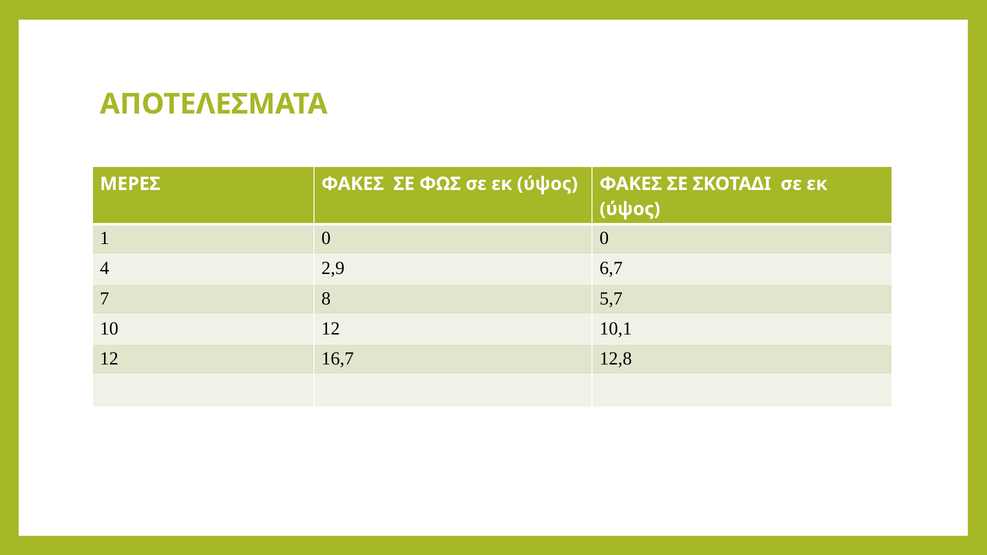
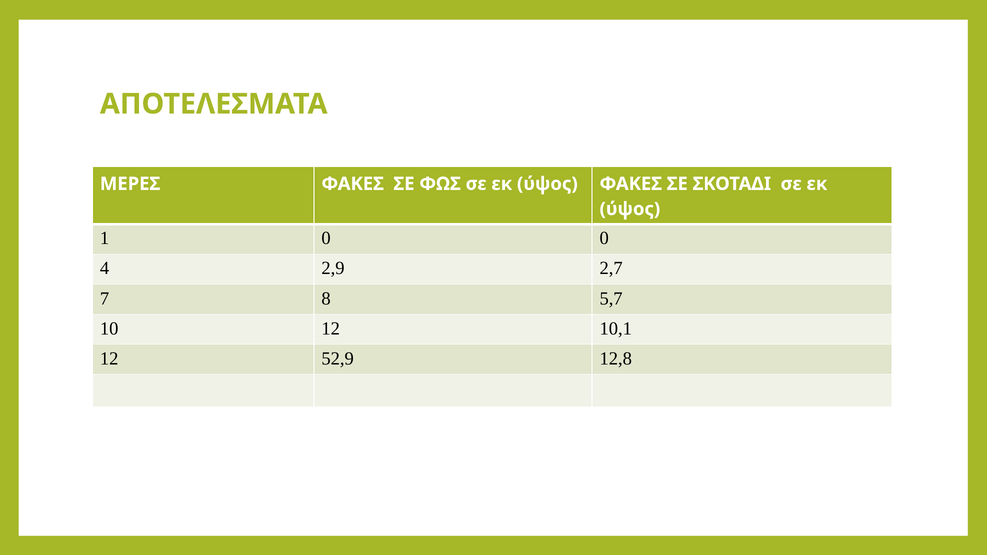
6,7: 6,7 -> 2,7 (611, 268)
16,7: 16,7 -> 52,9 (338, 359)
